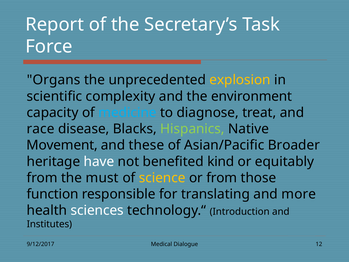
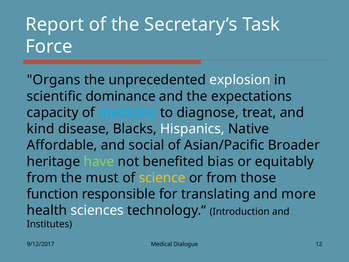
explosion colour: yellow -> white (240, 80)
complexity: complexity -> dominance (121, 96)
environment: environment -> expectations (252, 96)
race: race -> kind (41, 129)
Hispanics colour: light green -> white (192, 129)
Movement: Movement -> Affordable (62, 145)
these: these -> social (147, 145)
have colour: white -> light green (99, 161)
kind: kind -> bias (221, 161)
